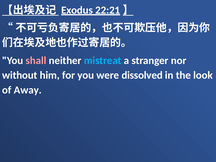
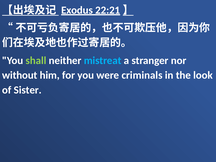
shall colour: pink -> light green (36, 60)
dissolved: dissolved -> criminals (142, 75)
Away: Away -> Sister (28, 90)
